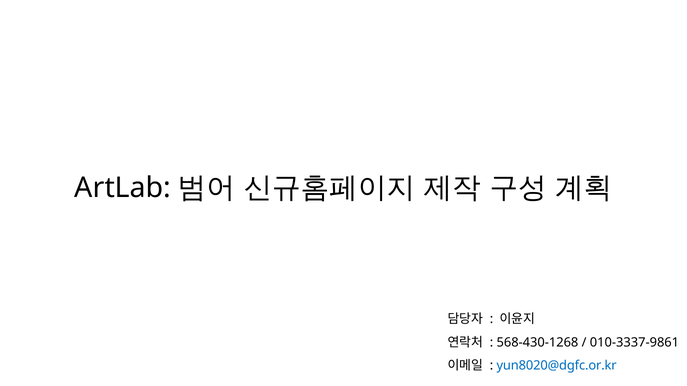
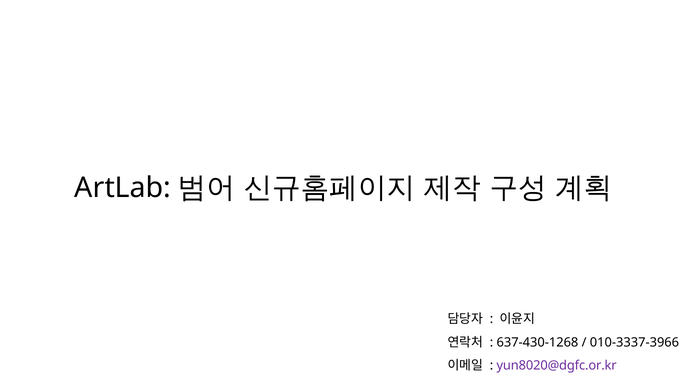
568-430-1268: 568-430-1268 -> 637-430-1268 (537, 343)
010-3337-9861: 010-3337-9861 -> 010-3337-3966 (634, 343)
yun8020@dgfc.or.kr colour: blue -> purple (557, 366)
